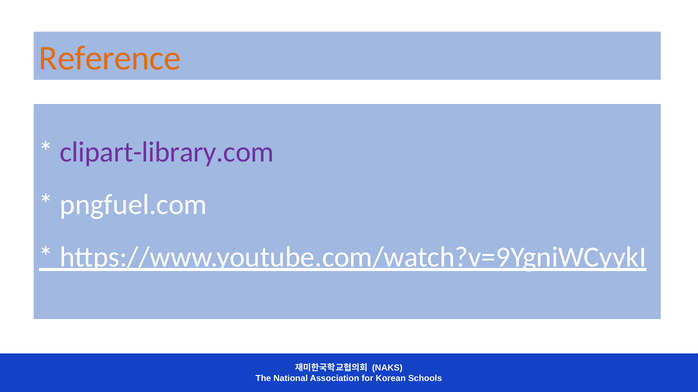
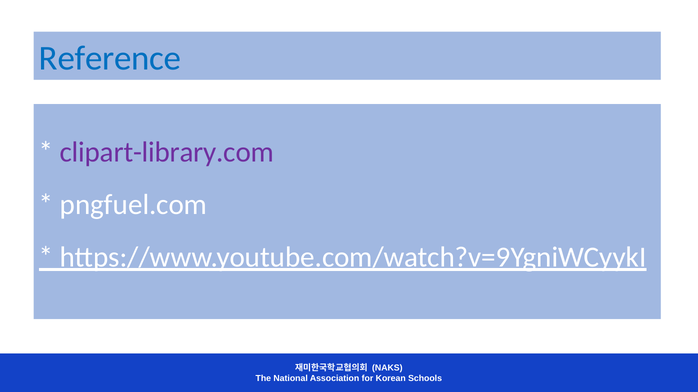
Reference colour: orange -> blue (110, 58)
